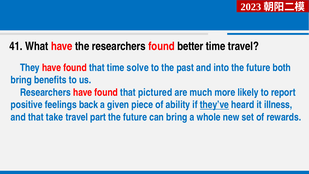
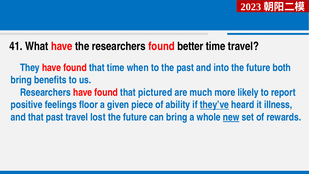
solve: solve -> when (138, 68)
back: back -> floor (88, 105)
that take: take -> past (55, 117)
part: part -> lost (98, 117)
new underline: none -> present (231, 117)
